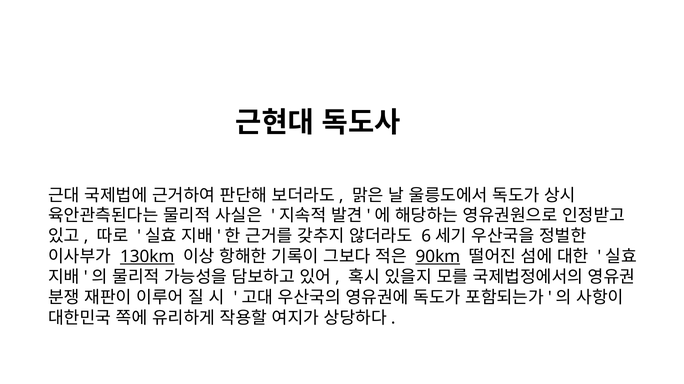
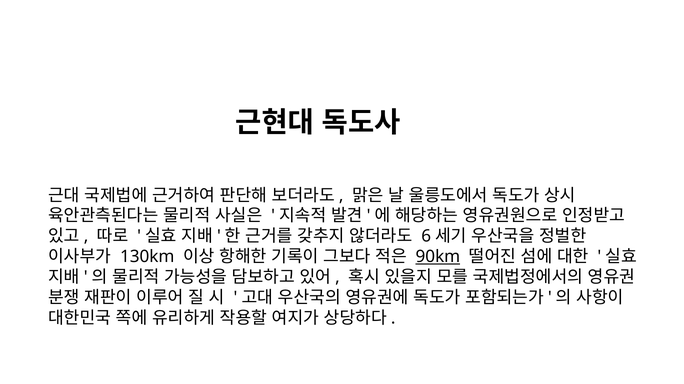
130km underline: present -> none (147, 257)
